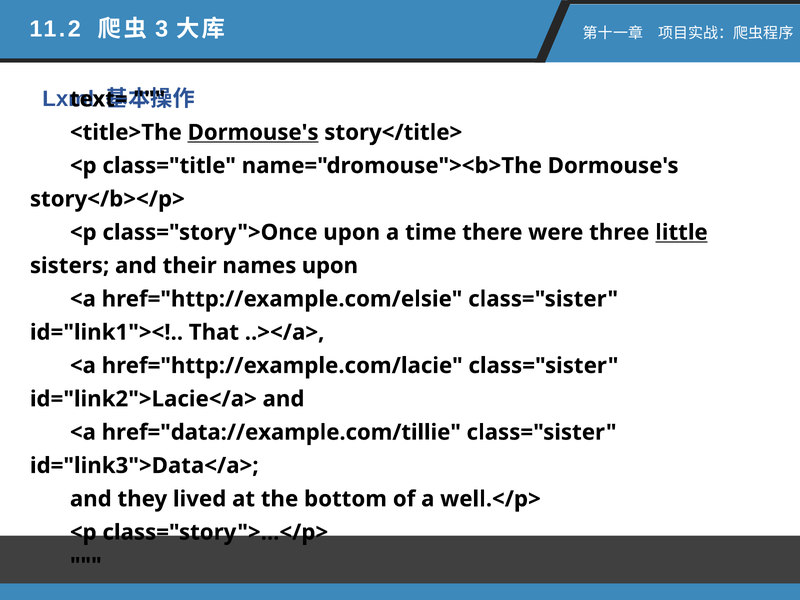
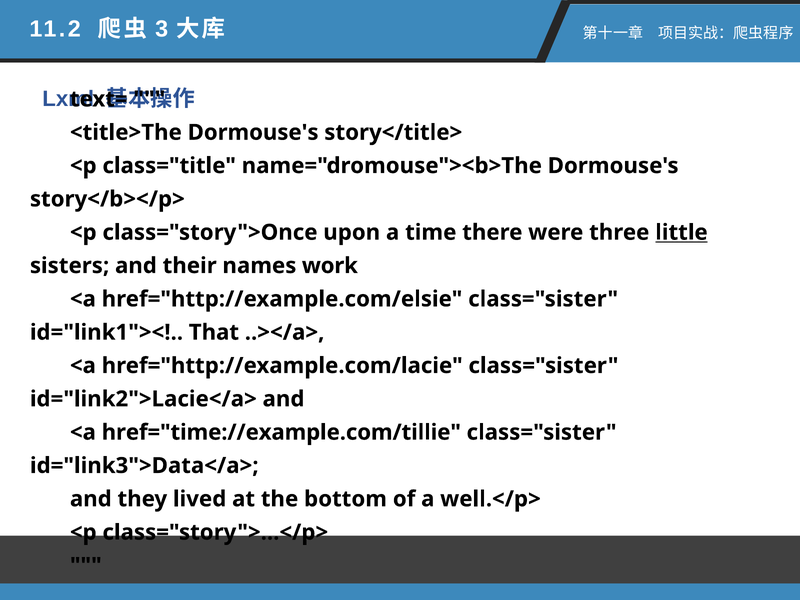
Dormouse's underline: present -> none (253, 132)
names upon: upon -> work (330, 266)
href="data://example.com/tillie: href="data://example.com/tillie -> href="time://example.com/tillie (281, 432)
